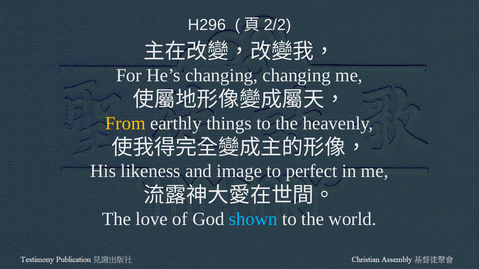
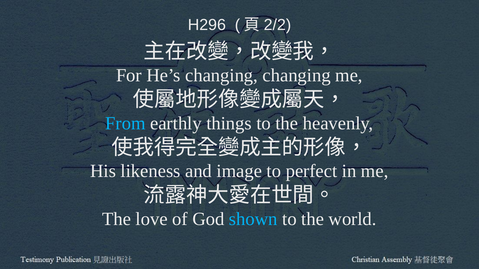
From colour: yellow -> light blue (125, 123)
